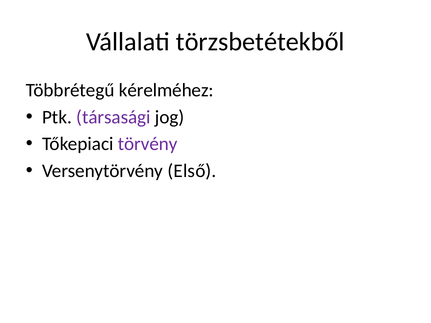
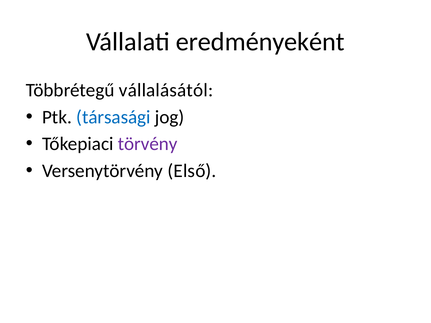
törzsbetétekből: törzsbetétekből -> eredményeként (260, 42)
kérelméhez: kérelméhez -> vállalásától (166, 90)
társasági colour: purple -> blue (113, 117)
